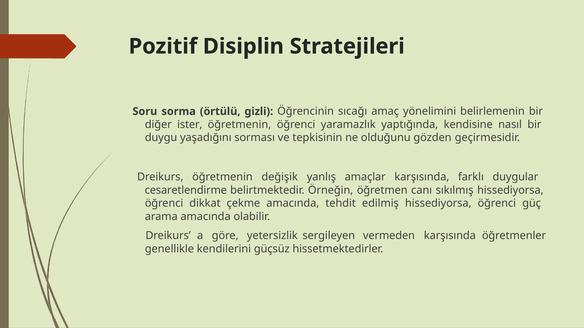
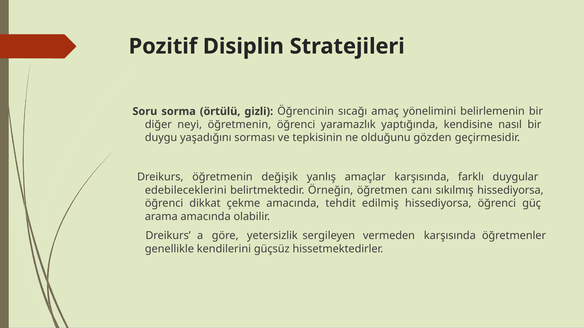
ister: ister -> neyi (190, 125)
cesaretlendirme: cesaretlendirme -> edebileceklerini (186, 190)
